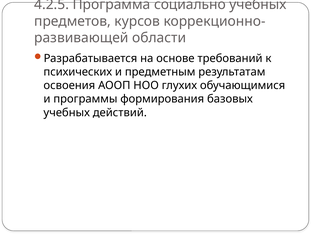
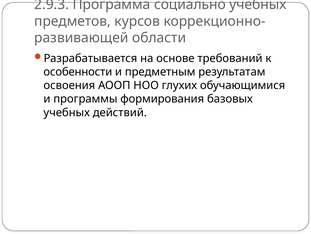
4.2.5: 4.2.5 -> 2.9.3 (52, 5)
психических: психических -> особенности (78, 72)
